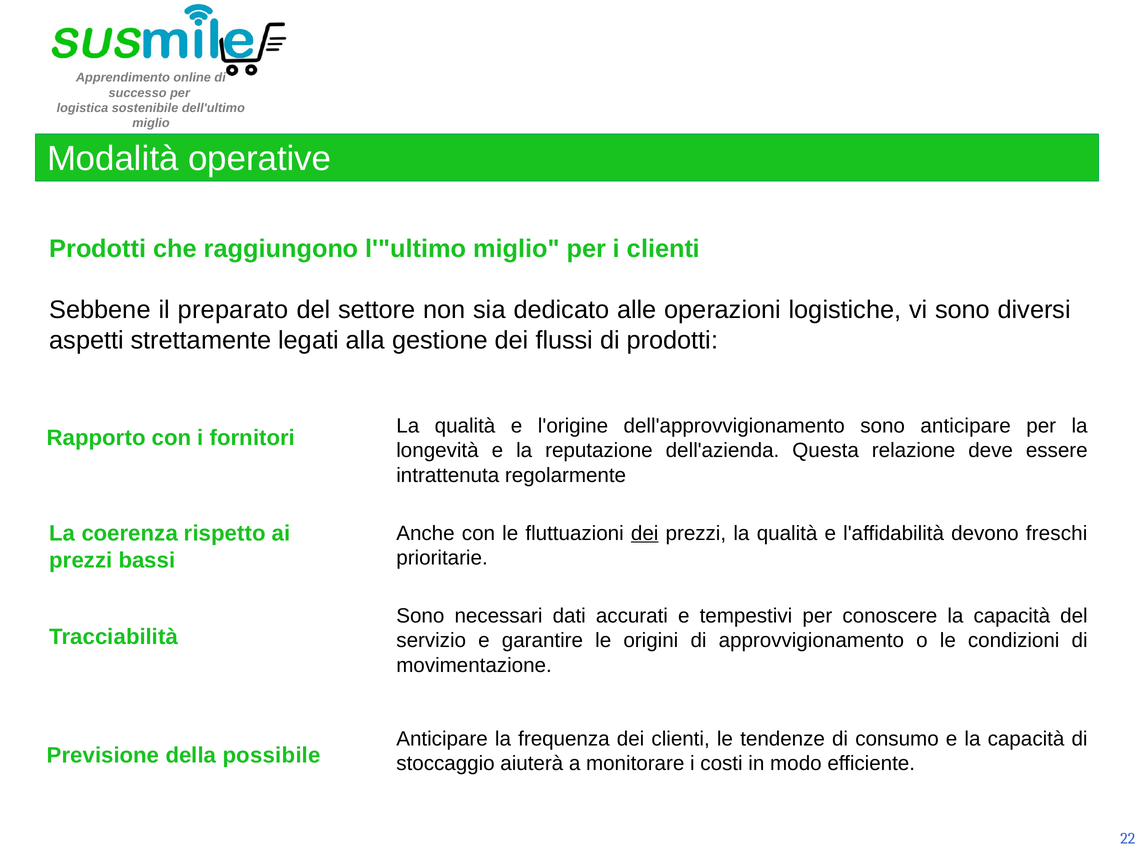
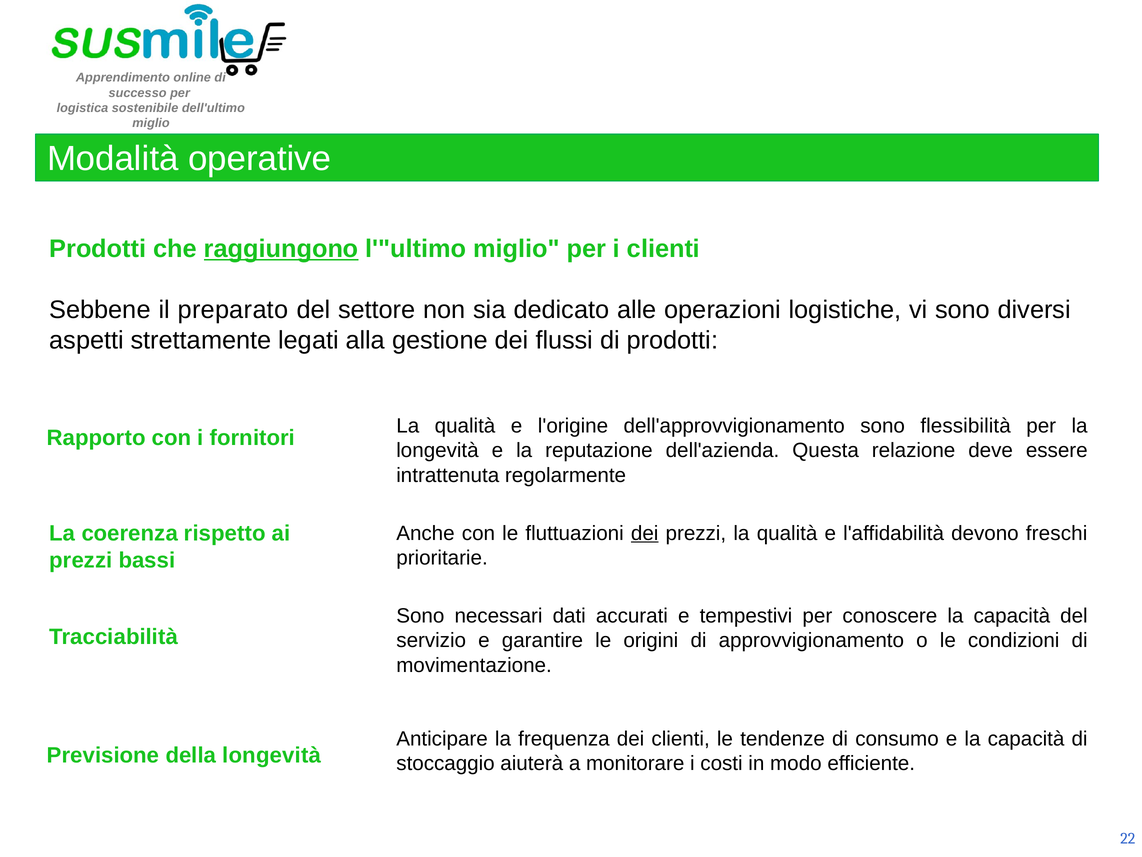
raggiungono underline: none -> present (281, 249)
sono anticipare: anticipare -> flessibilità (966, 426)
della possibile: possibile -> longevità (272, 755)
